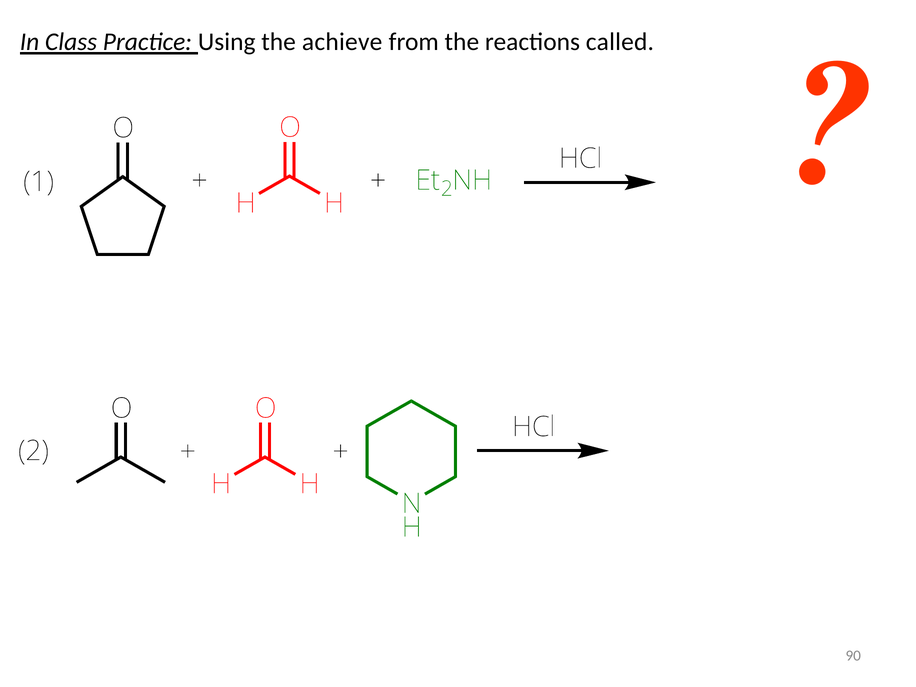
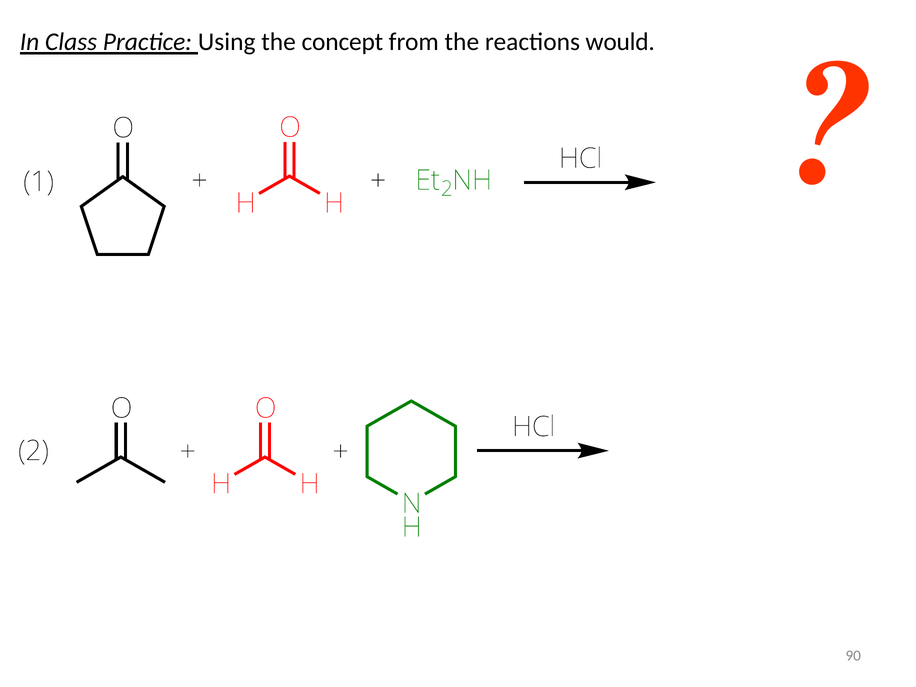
achieve: achieve -> concept (342, 42)
called: called -> would (620, 42)
